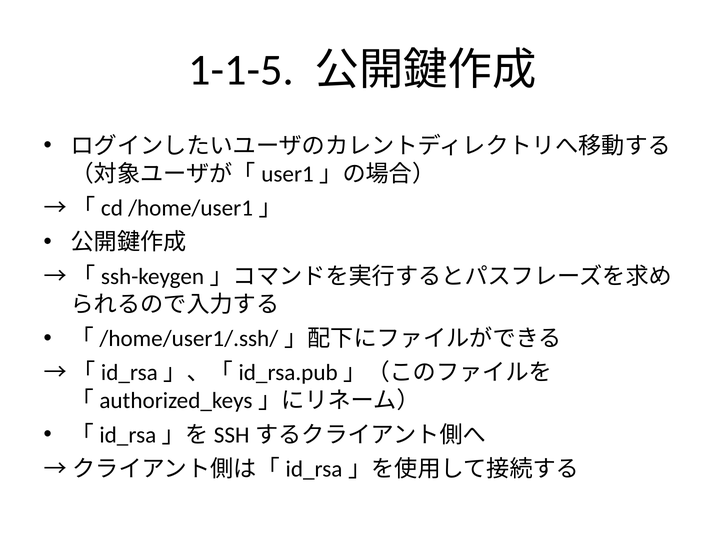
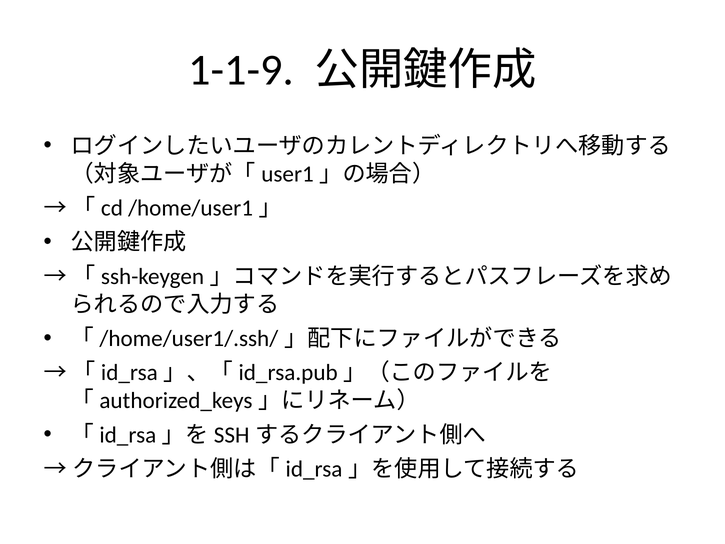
1-1-5: 1-1-5 -> 1-1-9 (241, 70)
